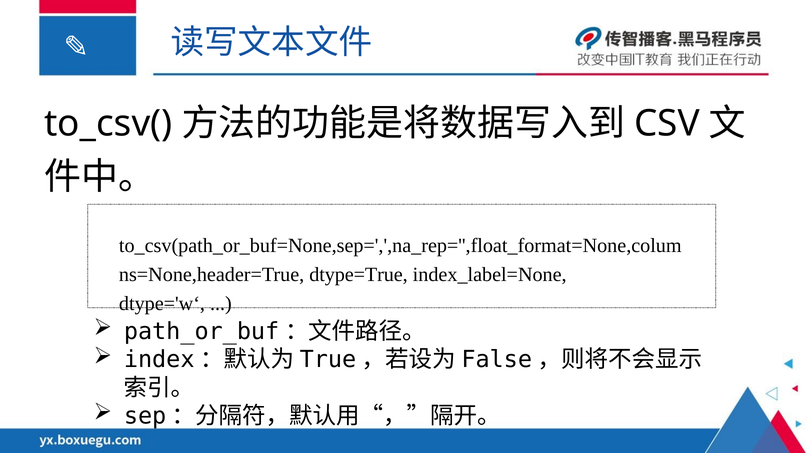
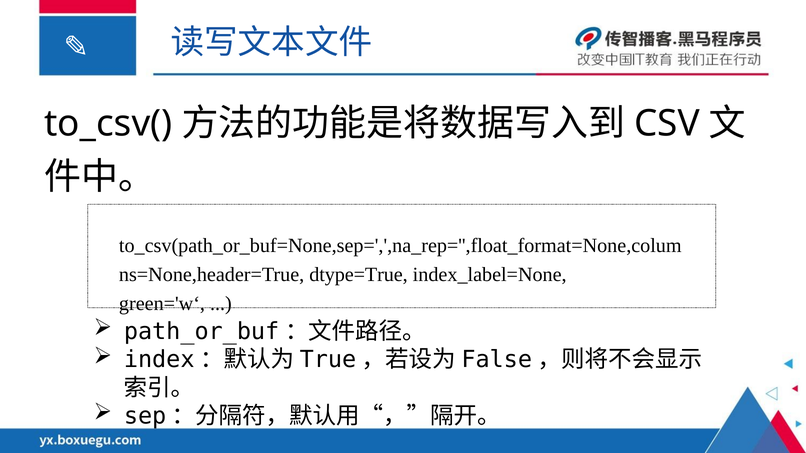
dtype='w‘: dtype='w‘ -> green='w‘ (162, 304)
